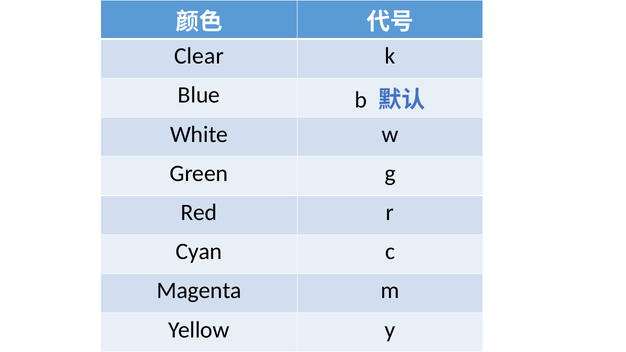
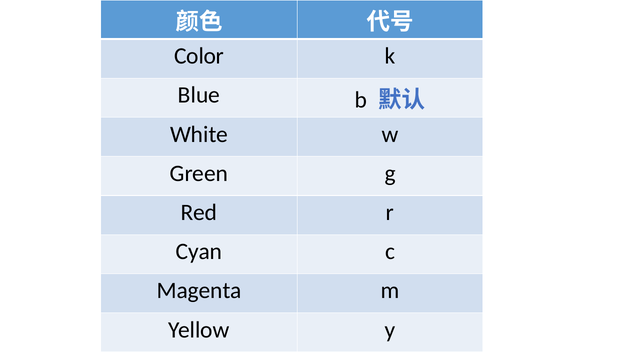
Clear: Clear -> Color (199, 56)
